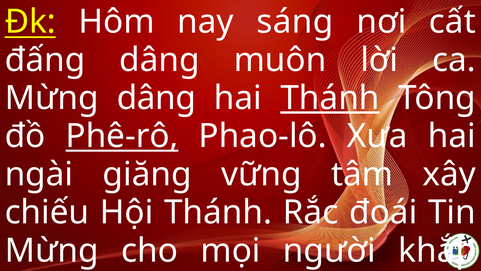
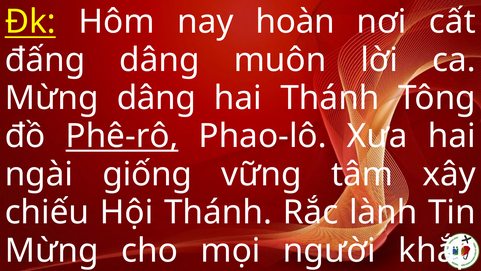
sáng: sáng -> hoàn (295, 22)
Thánh underline: present -> none (330, 98)
giăng: giăng -> giống (147, 174)
đoái: đoái -> lành (383, 212)
